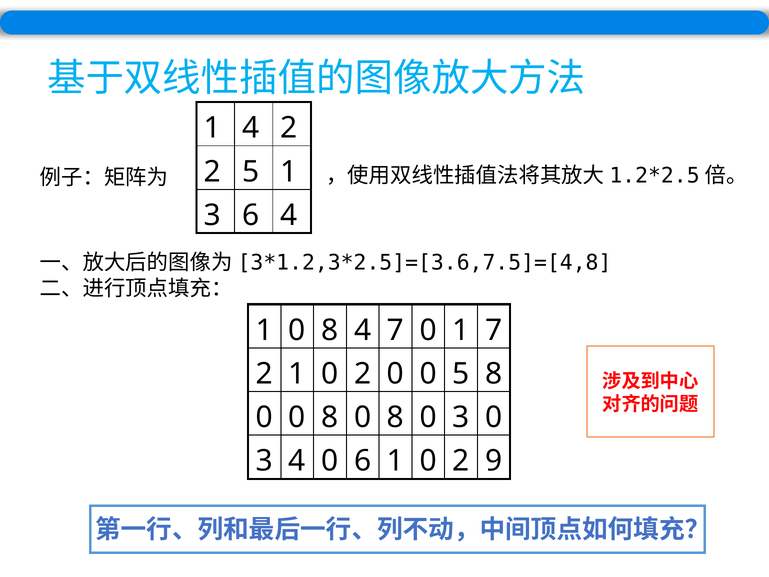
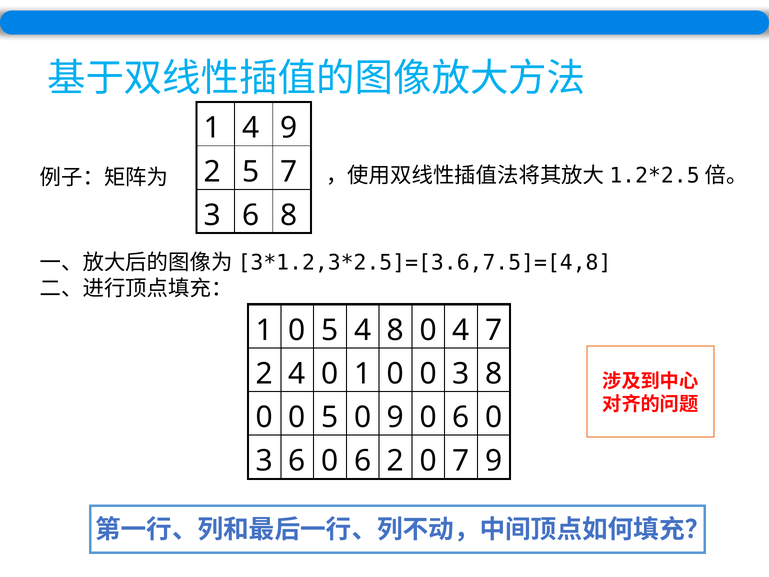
4 2: 2 -> 9 (289, 128)
5 1: 1 -> 7 (289, 172)
6 4: 4 -> 8 (289, 215)
1 0 8: 8 -> 5 (330, 330)
4 7: 7 -> 8 (395, 330)
0 1: 1 -> 4 (461, 330)
2 1: 1 -> 4 (297, 374)
2: 2 -> 1 (363, 374)
0 0 5: 5 -> 3 (461, 374)
0 0 8: 8 -> 5 (330, 417)
8: 8 -> 9 (395, 417)
3: 3 -> 6 (461, 417)
4: 4 -> 6 (297, 461)
6 1: 1 -> 2 (395, 461)
2: 2 -> 7 (461, 461)
